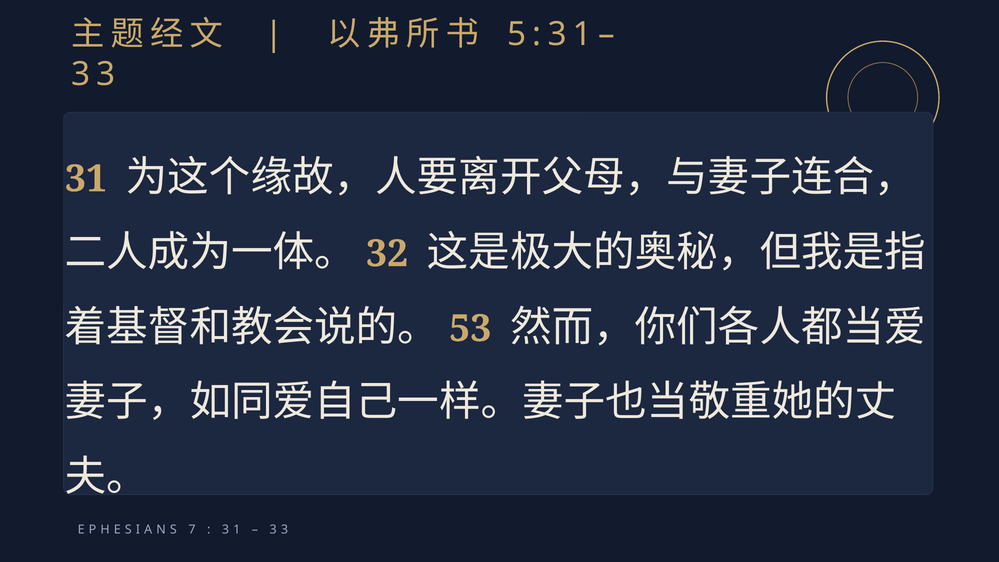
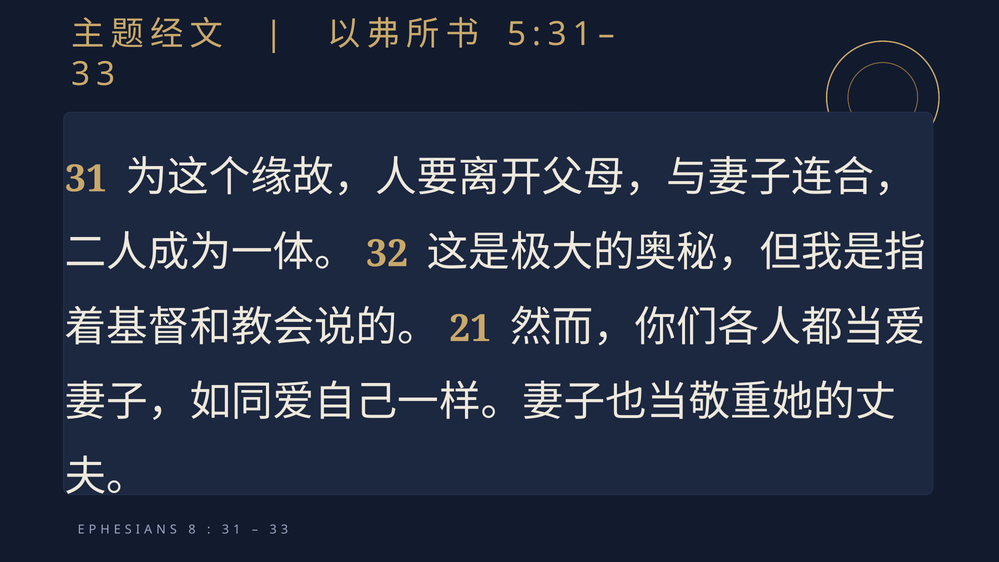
53: 53 -> 21 (470, 329)
7: 7 -> 8 (192, 530)
